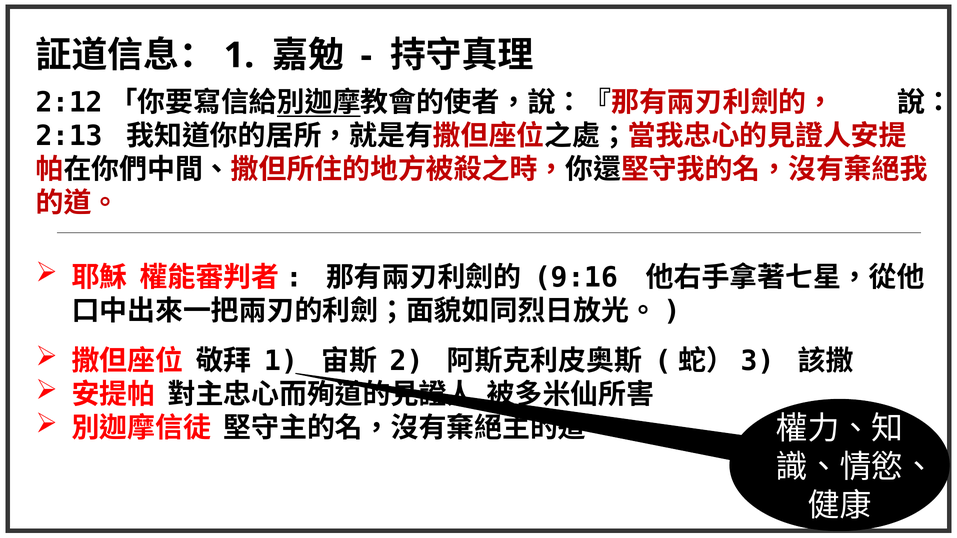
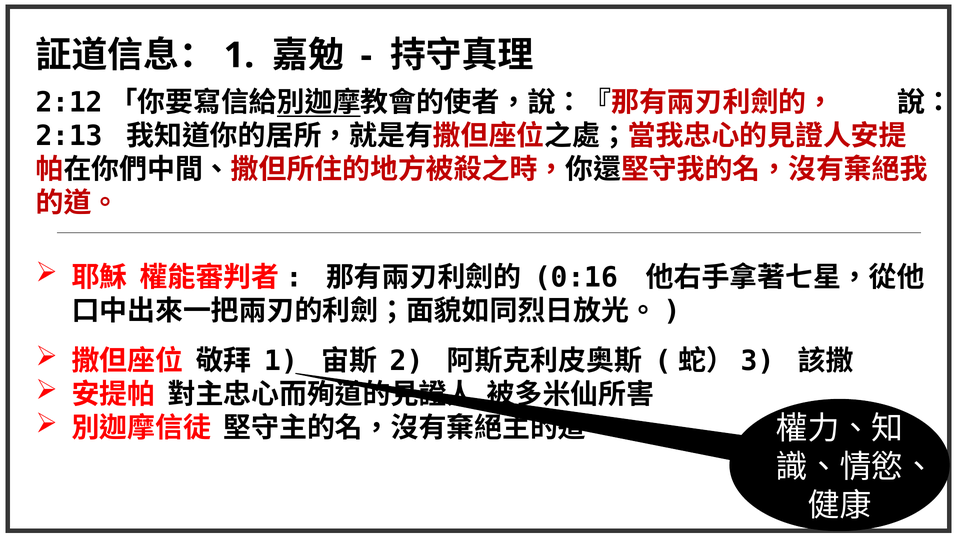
9:16: 9:16 -> 0:16 (576, 277)
